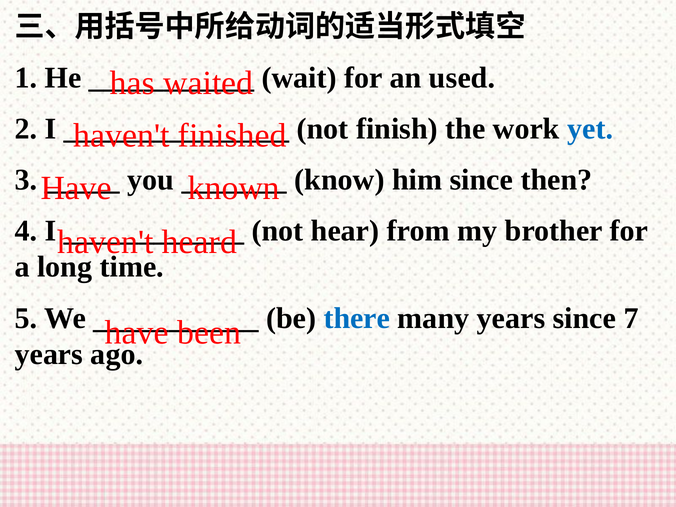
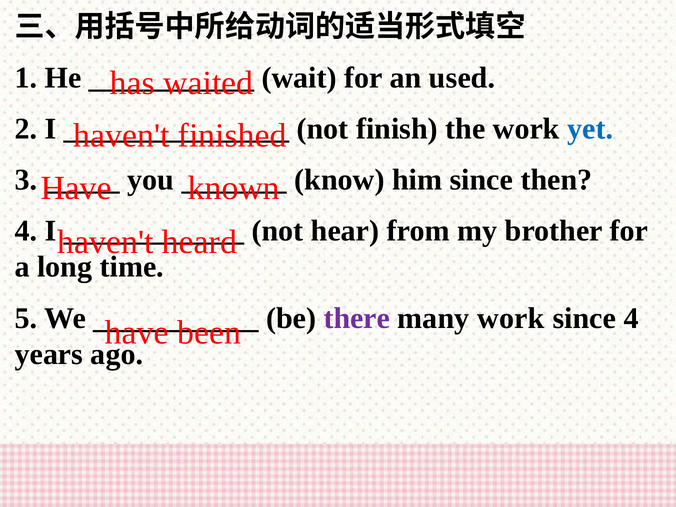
there colour: blue -> purple (357, 318)
many years: years -> work (511, 318)
since 7: 7 -> 4 (631, 318)
